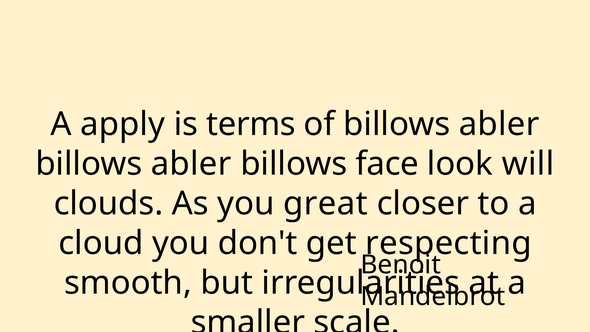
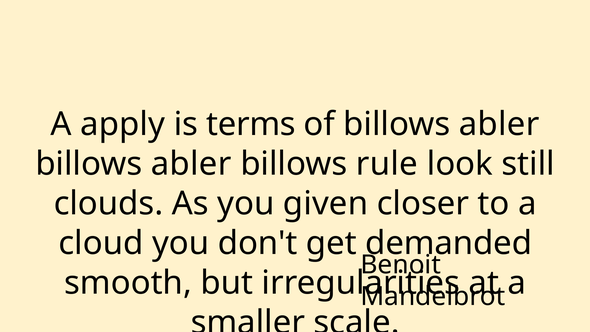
face: face -> rule (387, 164)
will: will -> still (528, 164)
great: great -> given (326, 204)
respecting: respecting -> demanded (449, 243)
